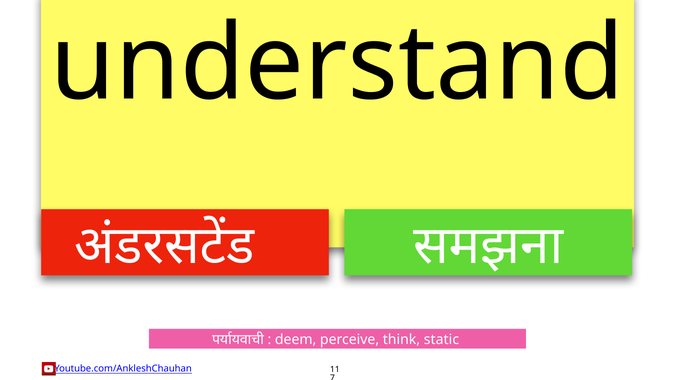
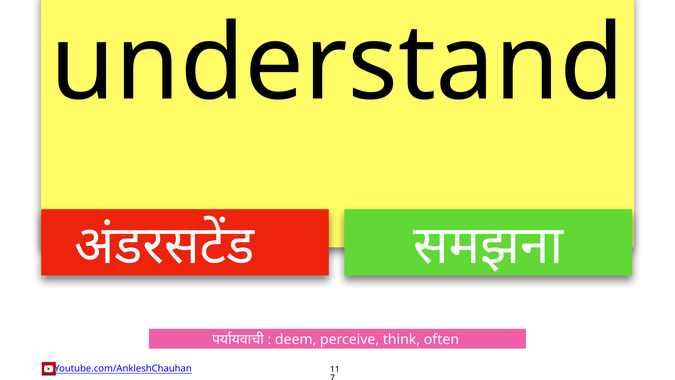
static: static -> often (441, 339)
